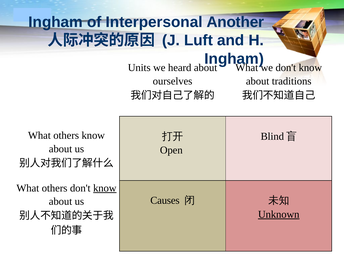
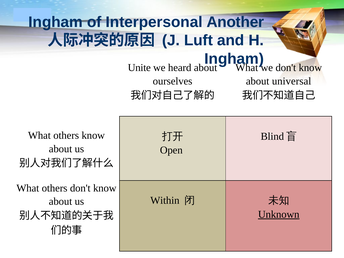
Units: Units -> Unite (139, 68)
traditions: traditions -> universal (292, 81)
know underline: present -> none (105, 188)
Causes: Causes -> Within (165, 200)
